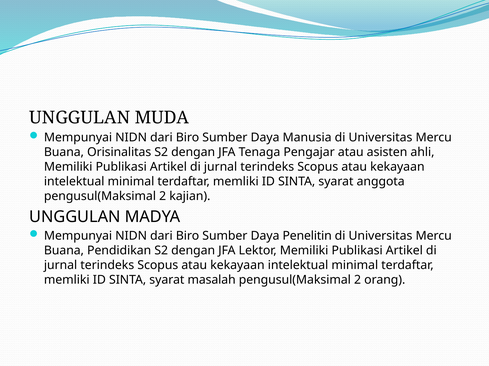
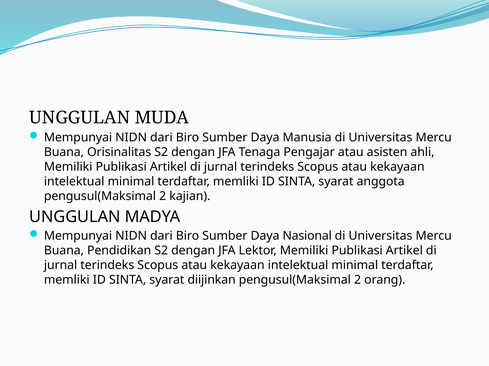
Penelitin: Penelitin -> Nasional (307, 236)
masalah: masalah -> diijinkan (212, 280)
